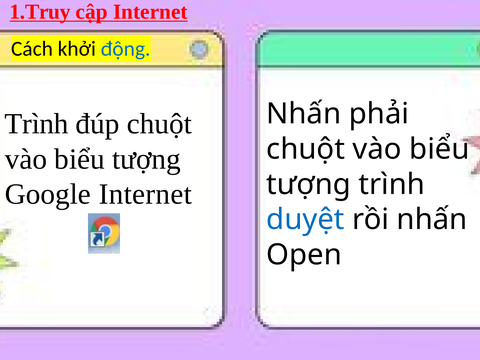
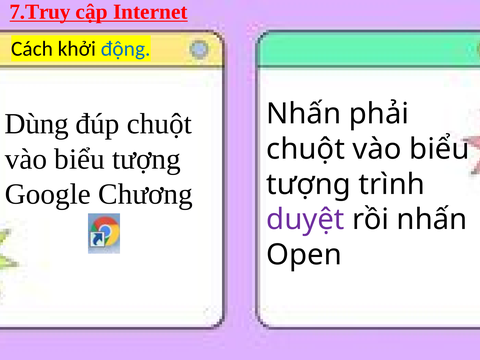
1.Truy: 1.Truy -> 7.Truy (40, 12)
Trình: Trình -> Dùng (37, 124)
Google Internet: Internet -> Chương (146, 194)
duyệt colour: blue -> purple (305, 220)
